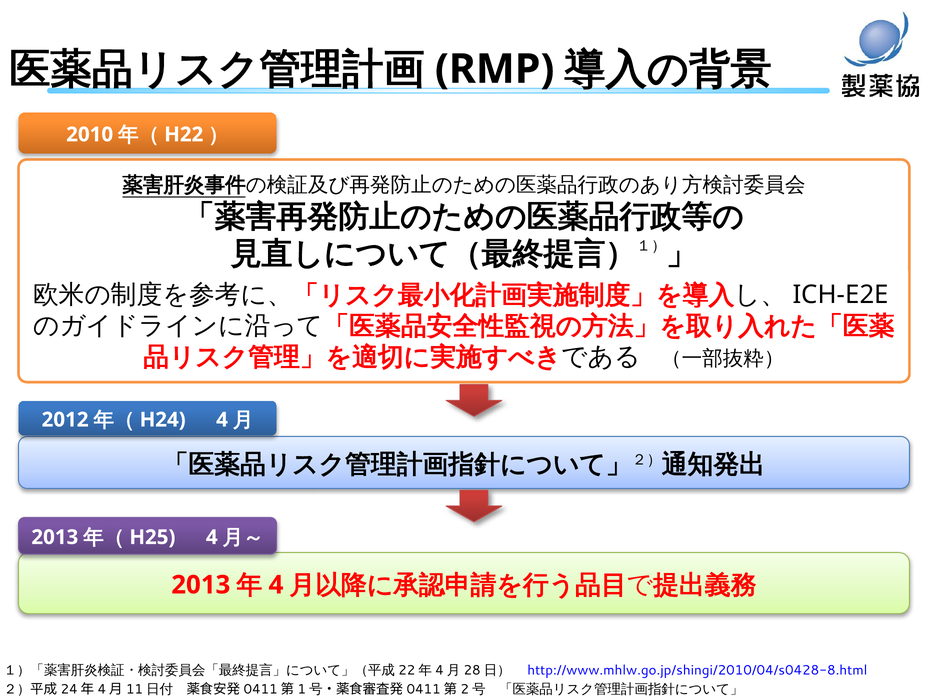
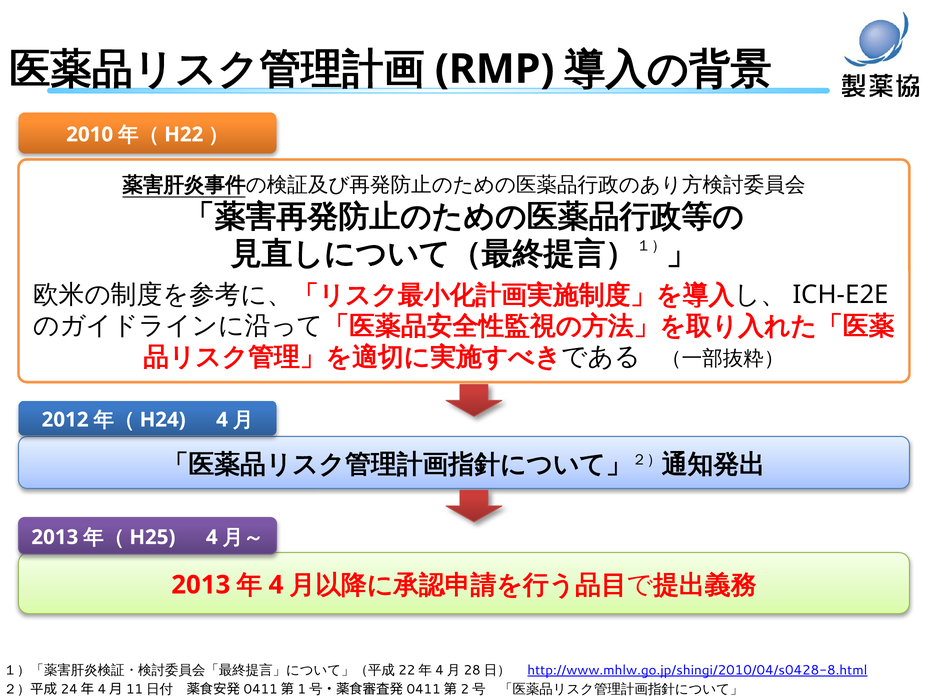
http://www.mhlw.go.jp/shingi/2010/04/s0428-8.html underline: none -> present (697, 670)
